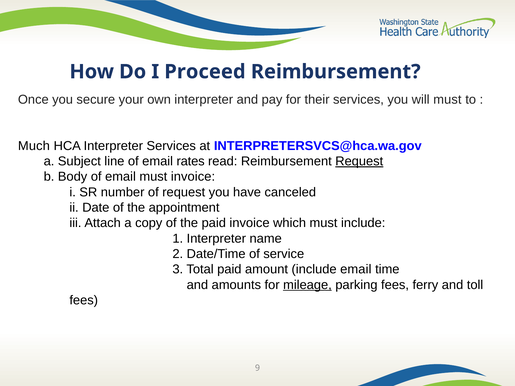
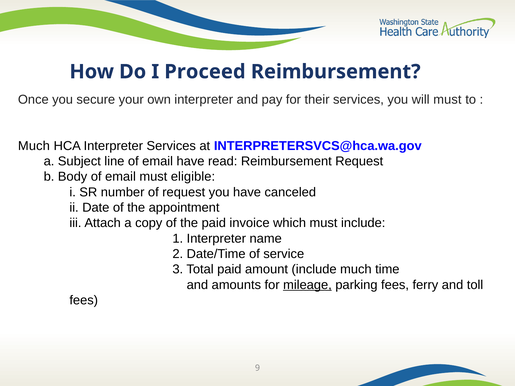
email rates: rates -> have (191, 161)
Request underline: present -> none (359, 161)
must invoice: invoice -> eligible (193, 177)
include email: email -> much (356, 270)
